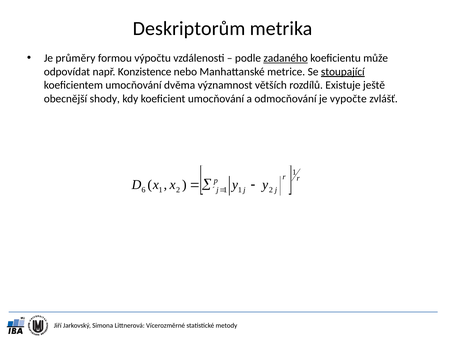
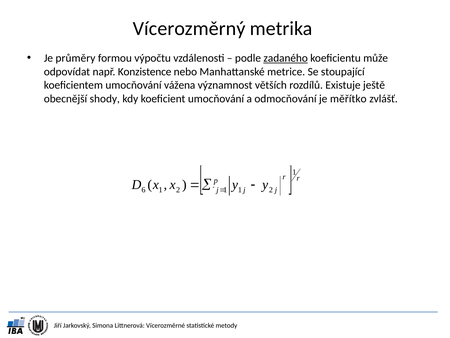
Deskriptorům: Deskriptorům -> Vícerozměrný (189, 28)
stoupající underline: present -> none (343, 72)
dvěma: dvěma -> vážena (180, 85)
vypočte: vypočte -> měřítko (348, 99)
